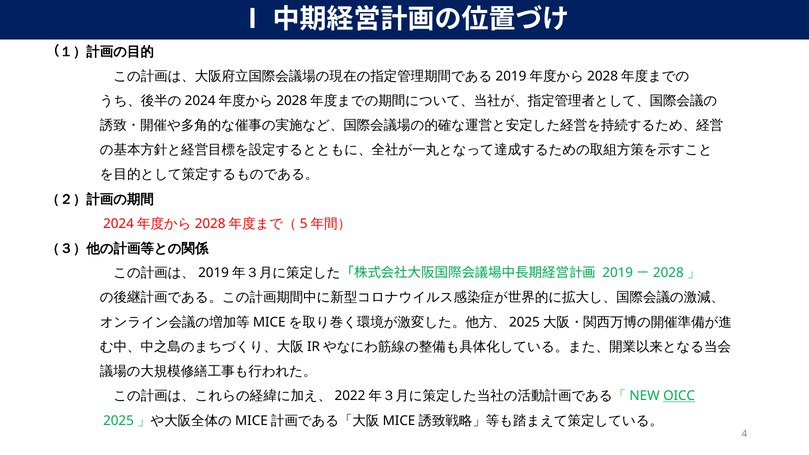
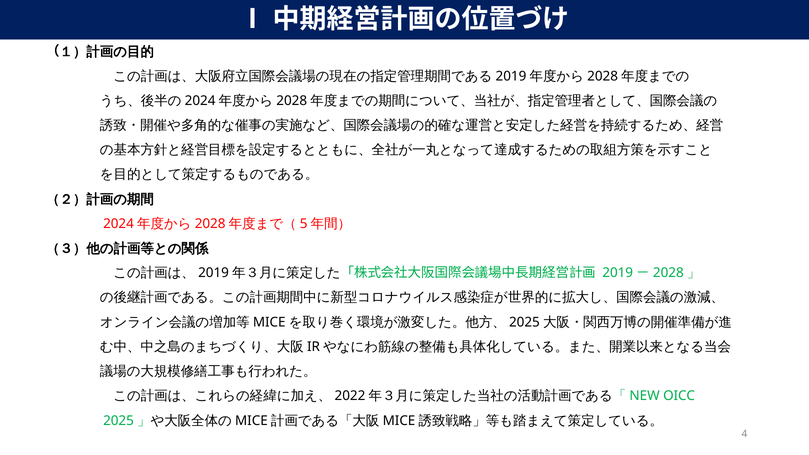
OICC underline: present -> none (679, 396)
